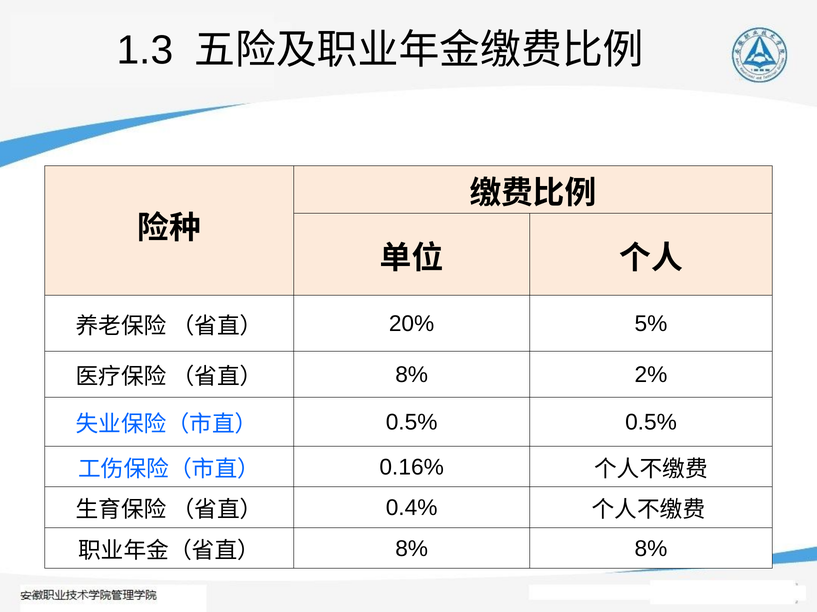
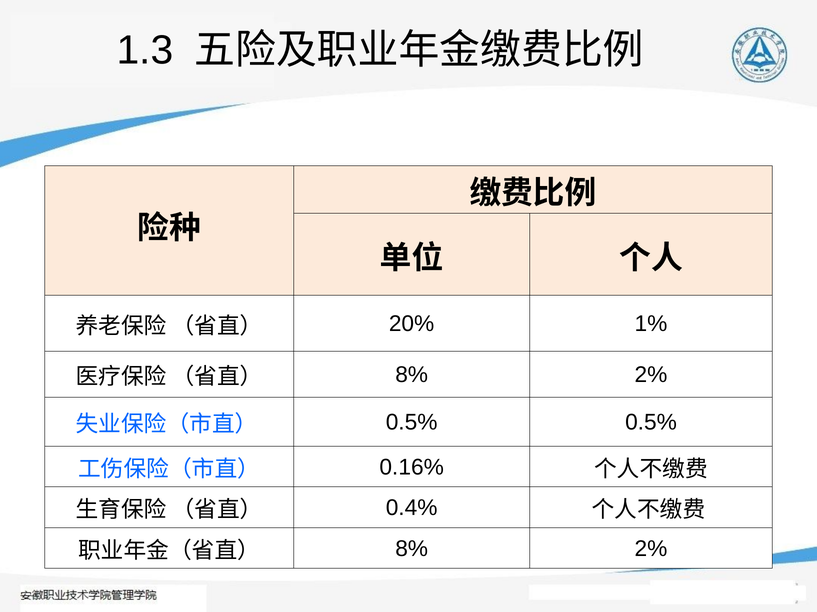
5%: 5% -> 1% (651, 324)
8%: 8% -> 2% (651, 549)
